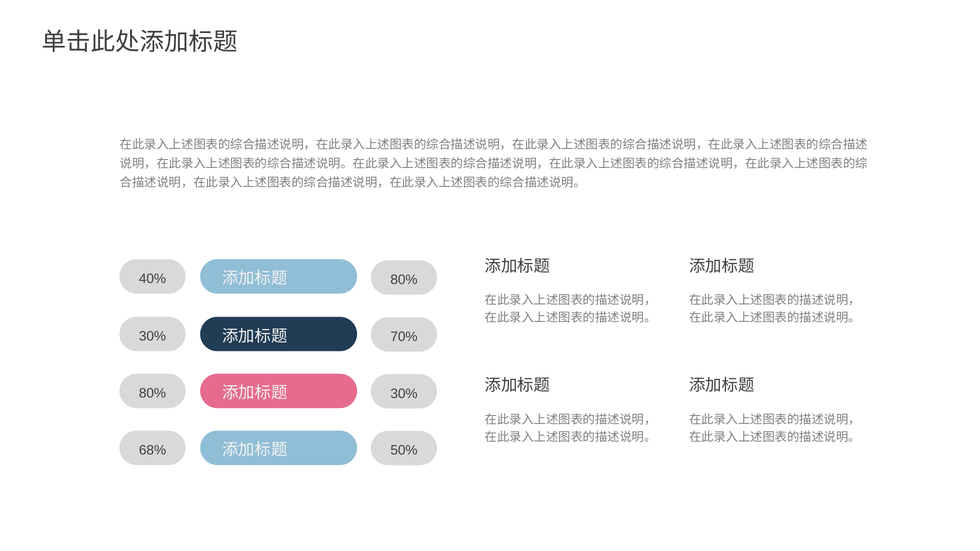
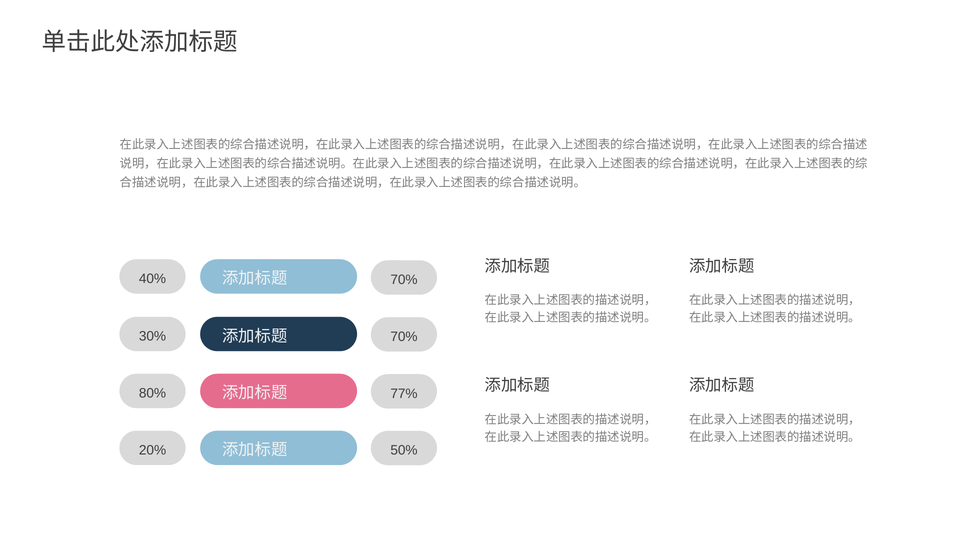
80%: 80% -> 70% (404, 280)
30%: 30% -> 77% (404, 394)
68%: 68% -> 20% (153, 450)
